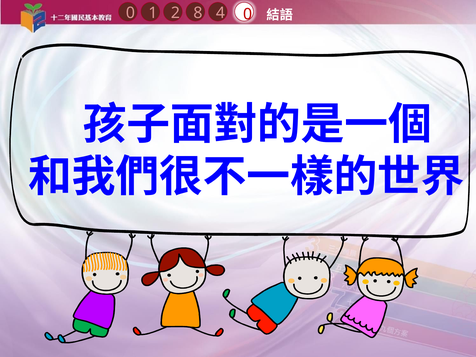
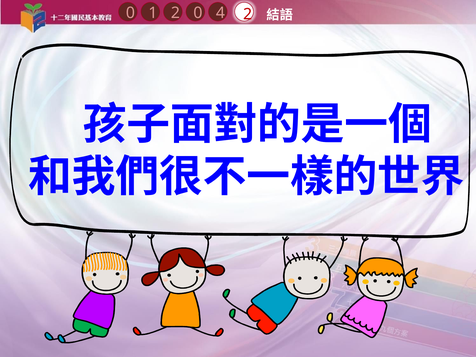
1 8: 8 -> 0 (198, 13)
4 0: 0 -> 2 (248, 14)
